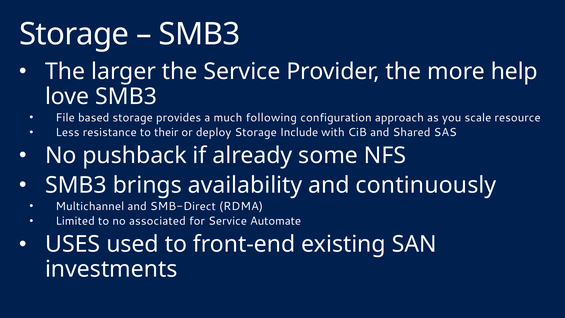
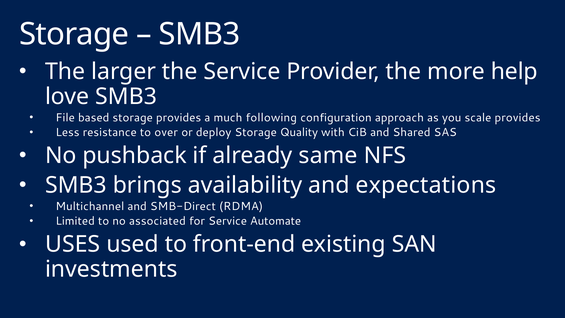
scale resource: resource -> provides (518, 118)
their: their -> over (166, 132)
Include: Include -> Quality (299, 132)
some: some -> same (328, 156)
continuously: continuously -> expectations (426, 185)
